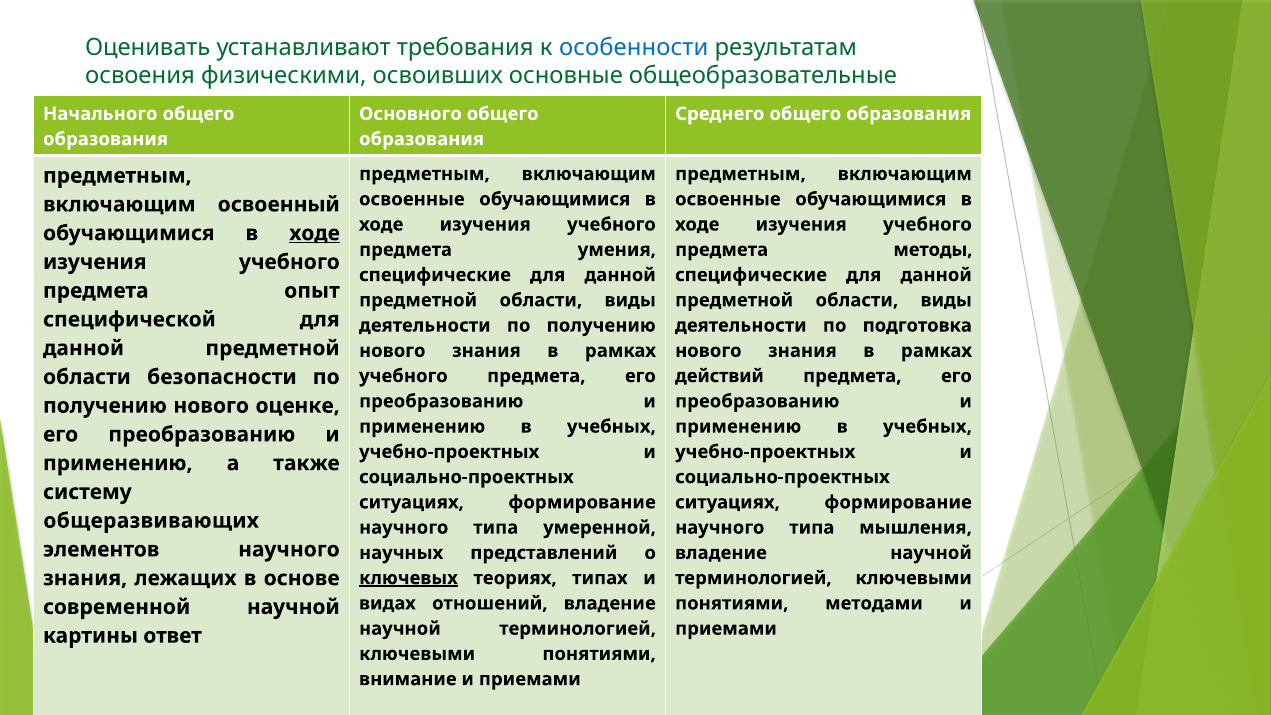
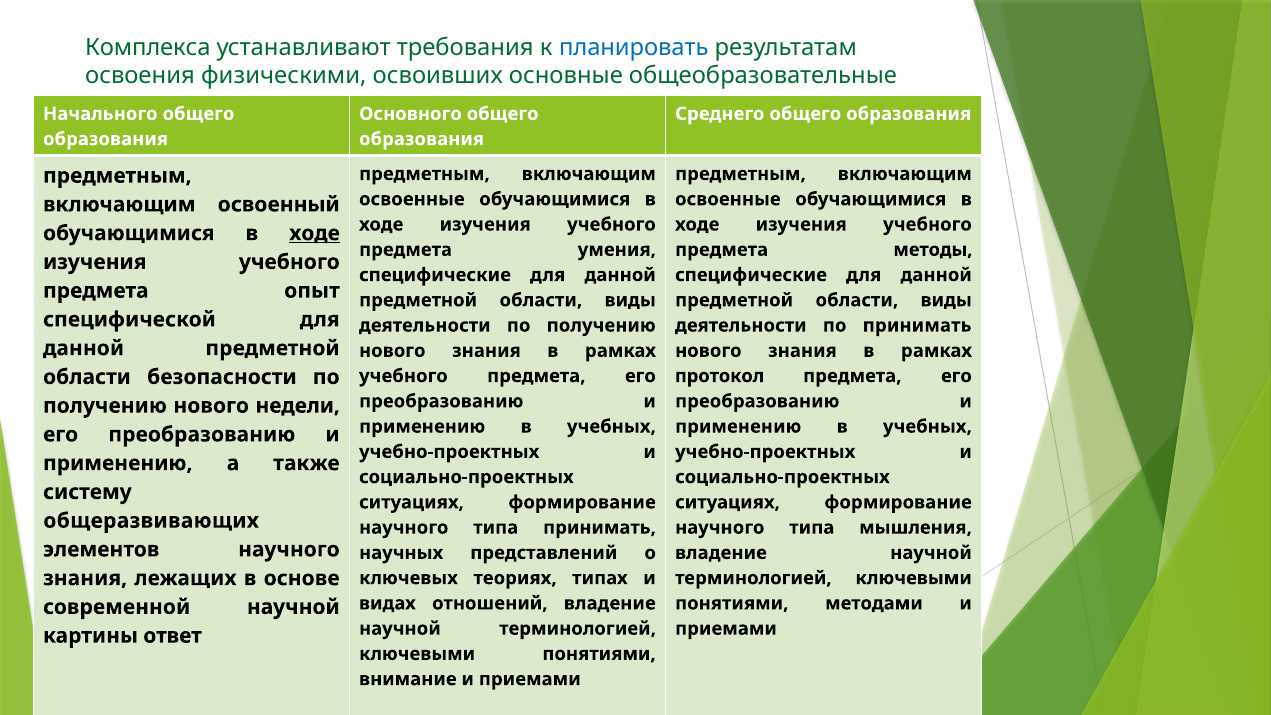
Оценивать: Оценивать -> Комплекса (148, 47)
особенности: особенности -> планировать (634, 47)
по подготовка: подготовка -> принимать (917, 325)
действий: действий -> протокол (720, 376)
оценке: оценке -> недели (298, 406)
типа умеренной: умеренной -> принимать (600, 528)
ключевых underline: present -> none (408, 578)
